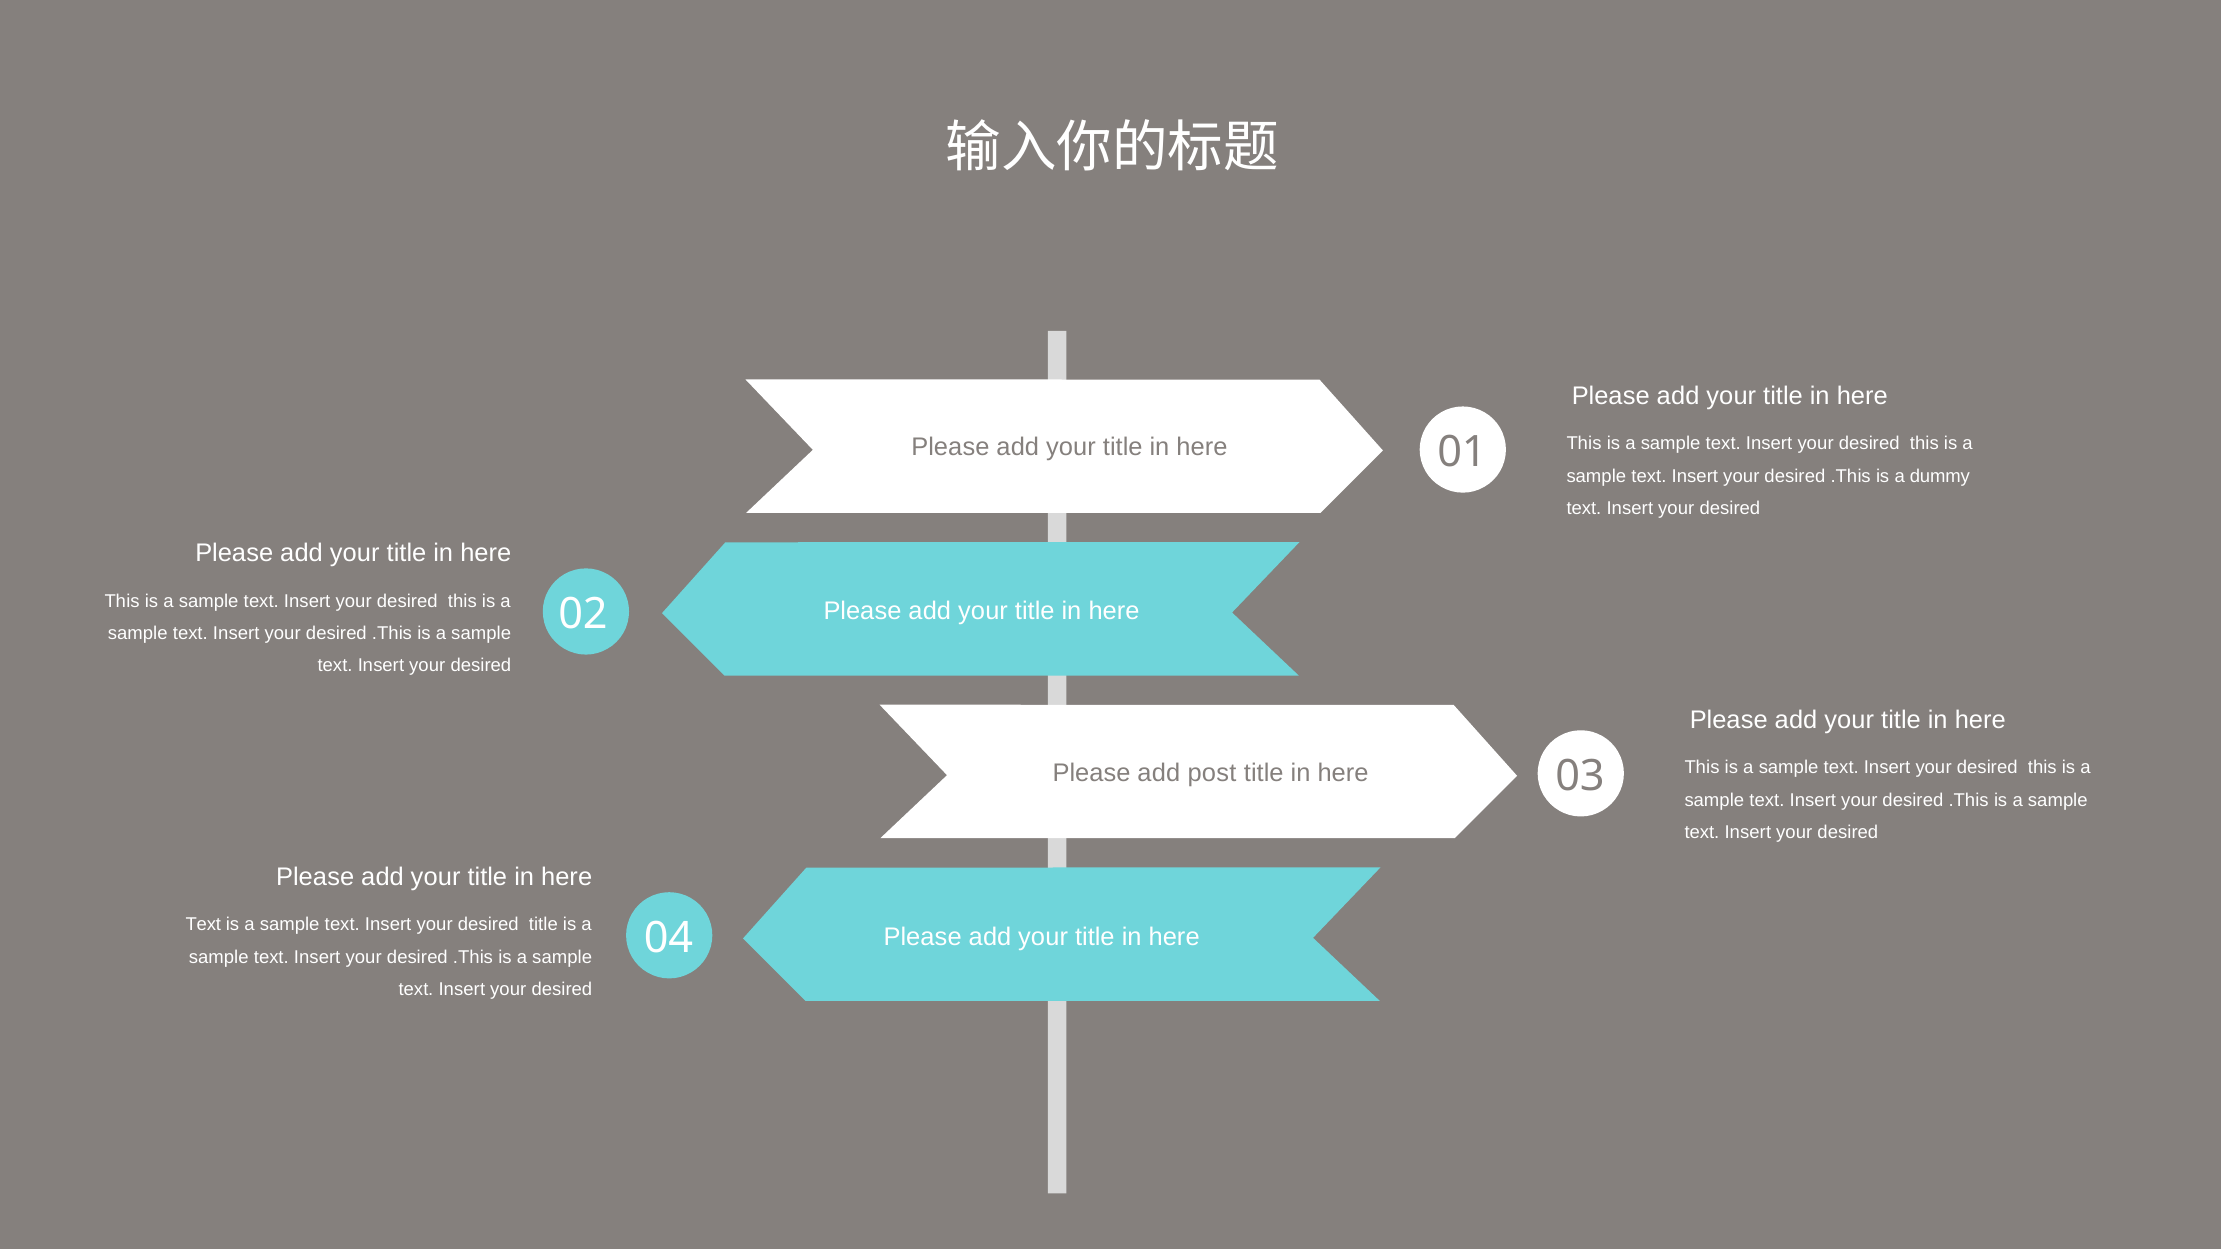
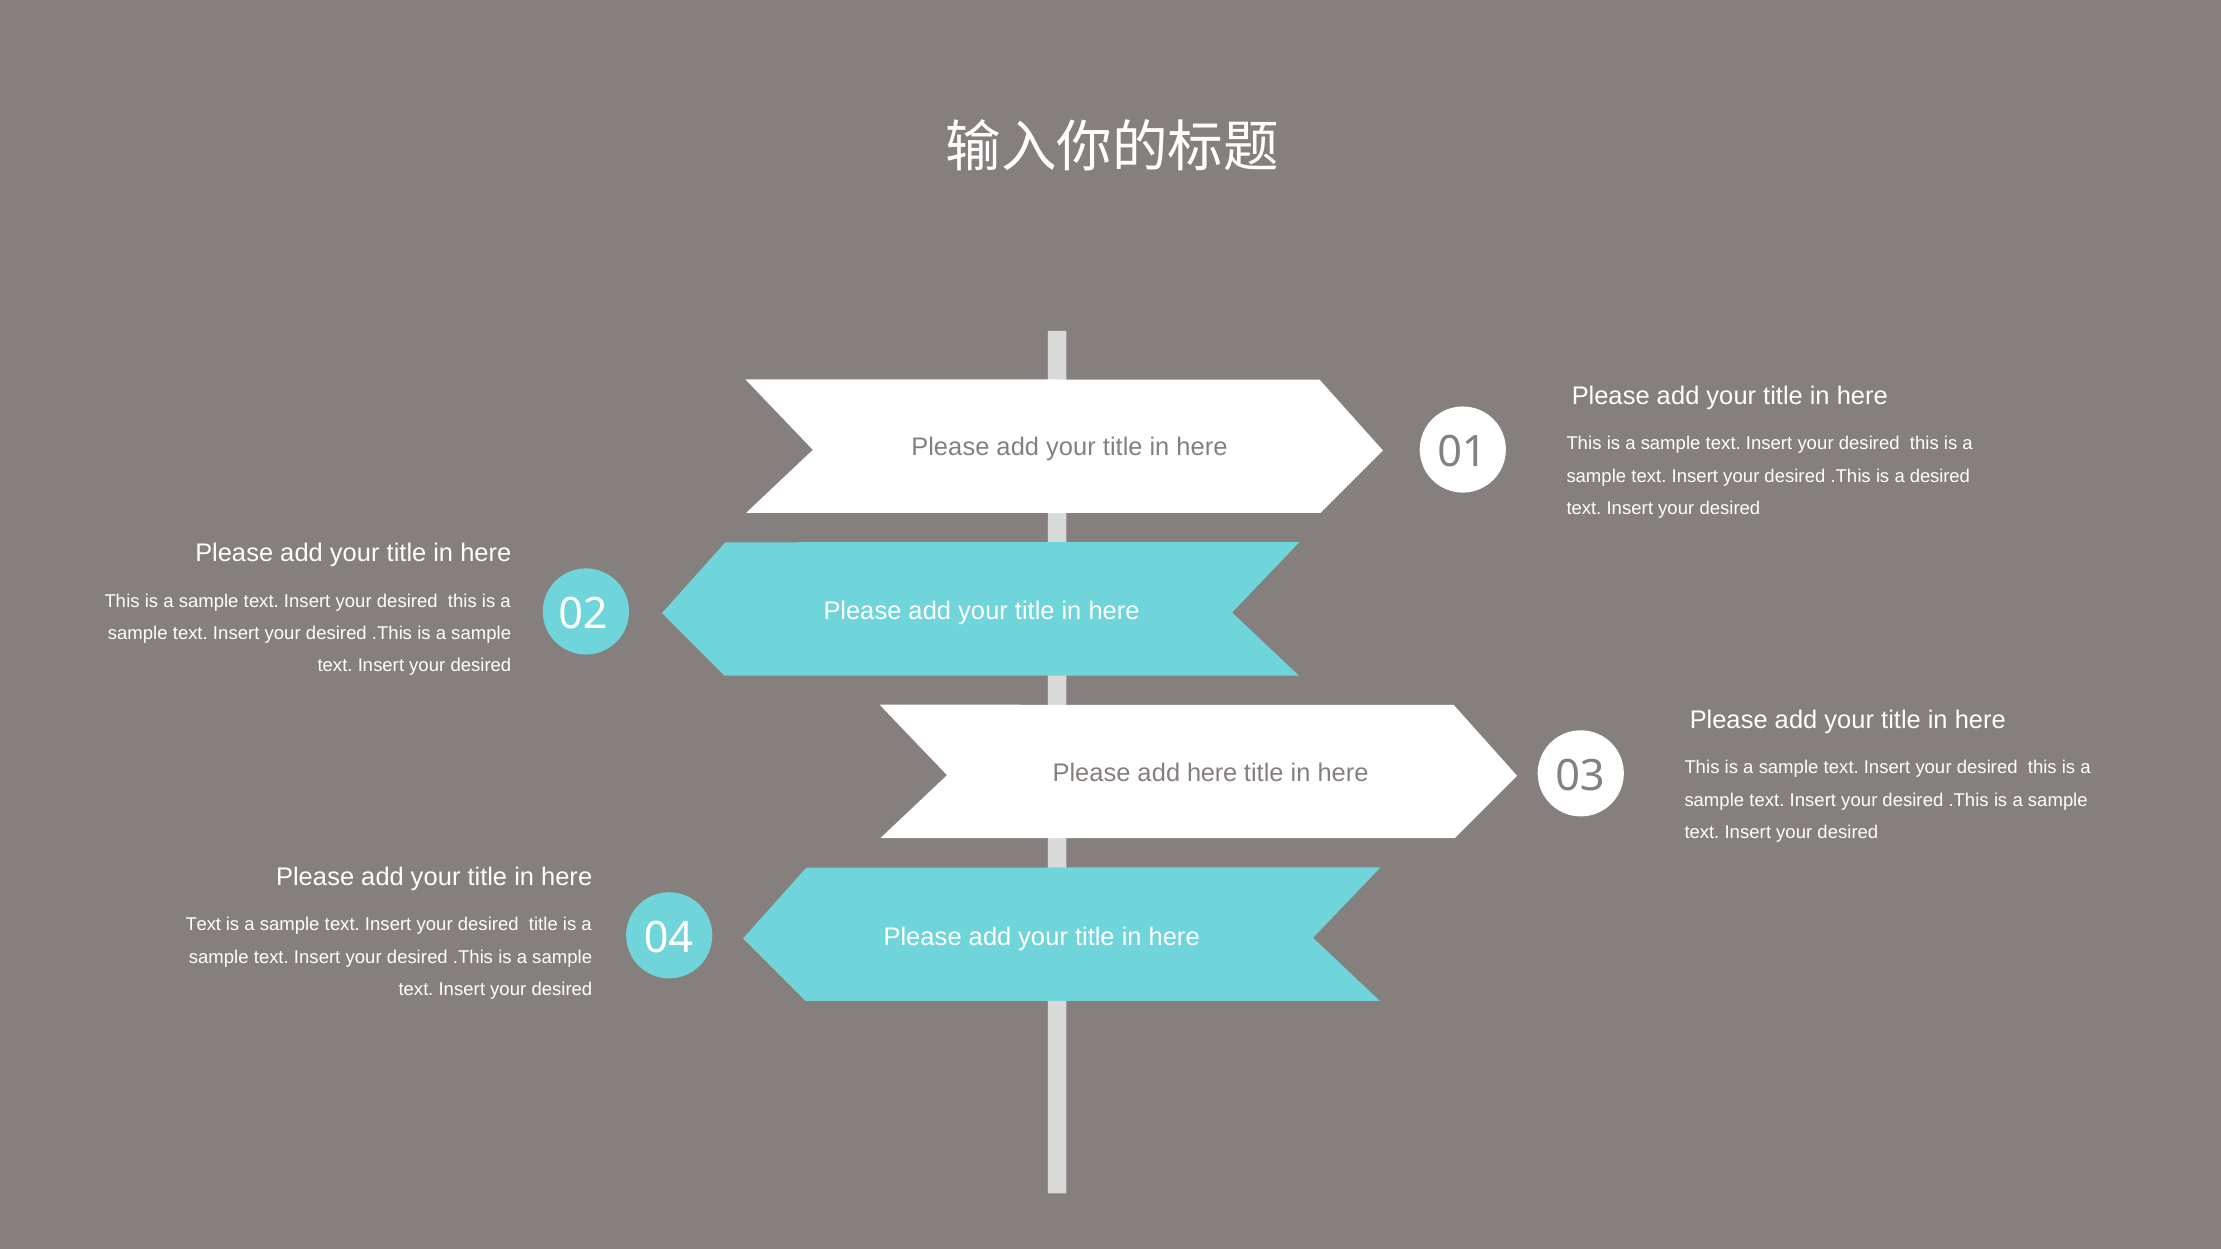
a dummy: dummy -> desired (1940, 476)
add post: post -> here (1212, 774)
